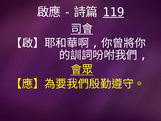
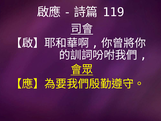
119 underline: present -> none (114, 12)
